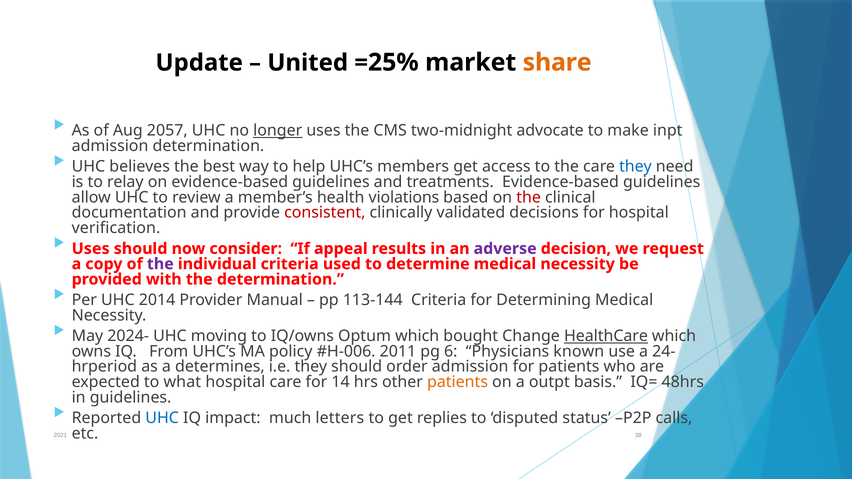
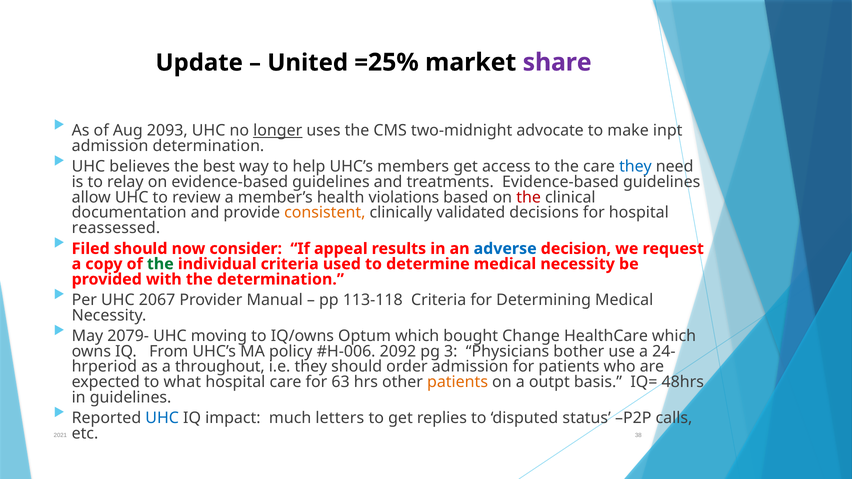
share colour: orange -> purple (557, 62)
2057: 2057 -> 2093 (167, 131)
consistent colour: red -> orange (325, 213)
verification: verification -> reassessed (116, 228)
Uses: Uses -> Filed (91, 249)
adverse colour: purple -> blue (505, 249)
the colour: purple -> green (160, 264)
2014: 2014 -> 2067 (157, 300)
113-144: 113-144 -> 113-118 (373, 300)
2024-: 2024- -> 2079- (128, 336)
HealthCare underline: present -> none (606, 336)
2011: 2011 -> 2092 (398, 352)
6: 6 -> 3 (451, 352)
known: known -> bother (579, 352)
determines: determines -> throughout (220, 367)
14: 14 -> 63 (341, 382)
